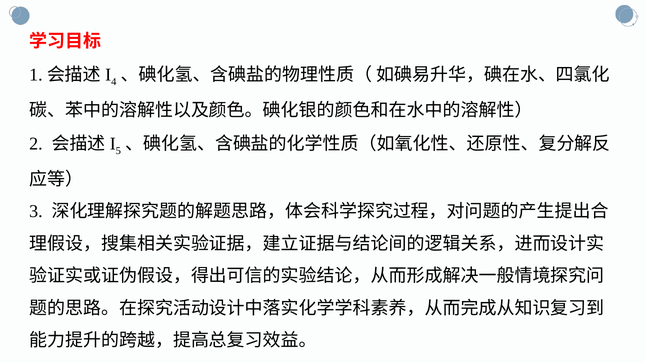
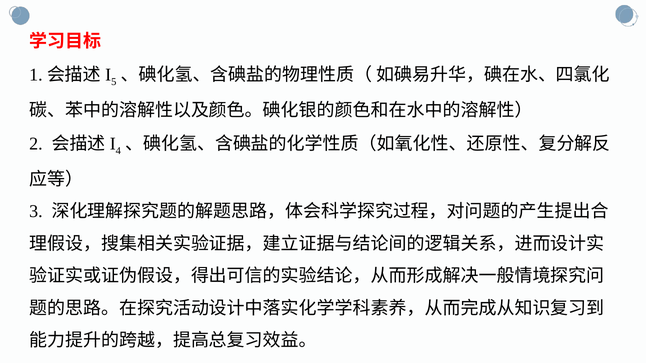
4: 4 -> 5 (114, 82)
5: 5 -> 4 (118, 151)
